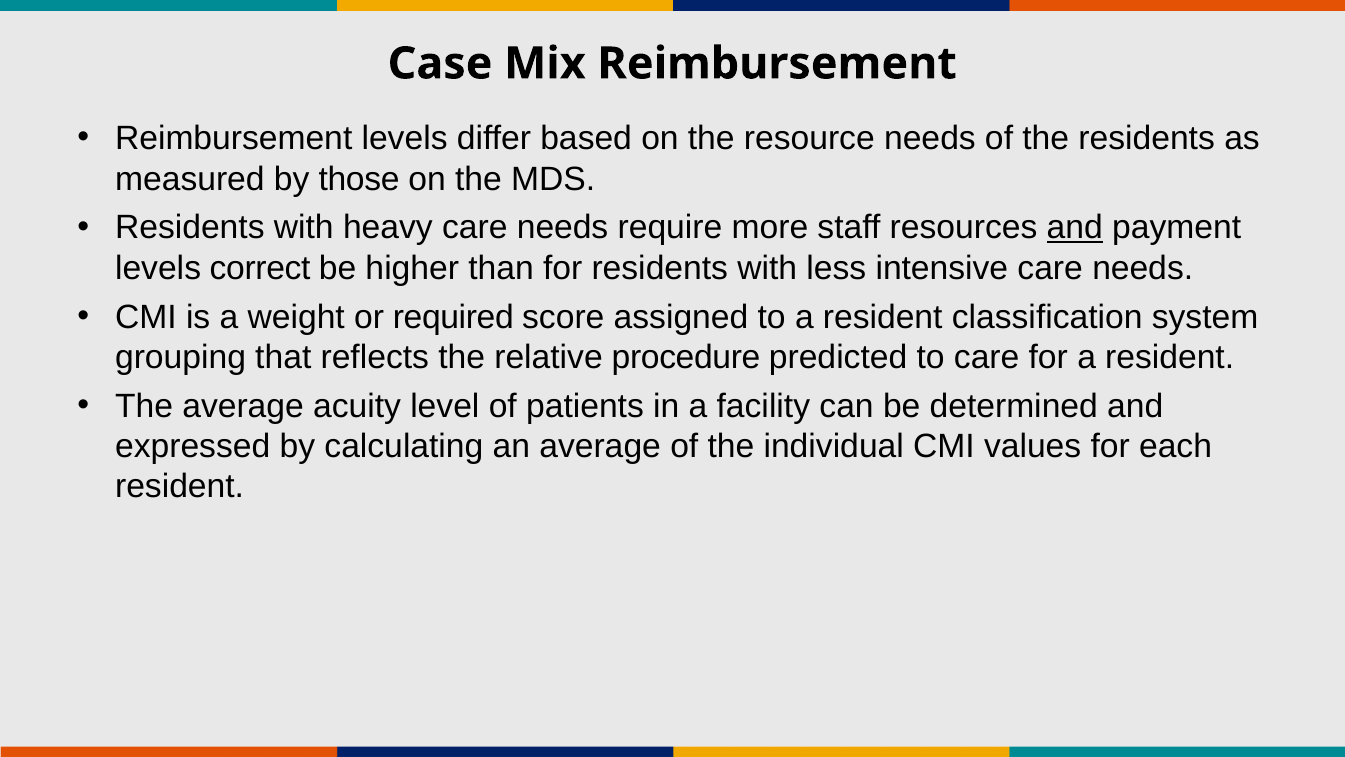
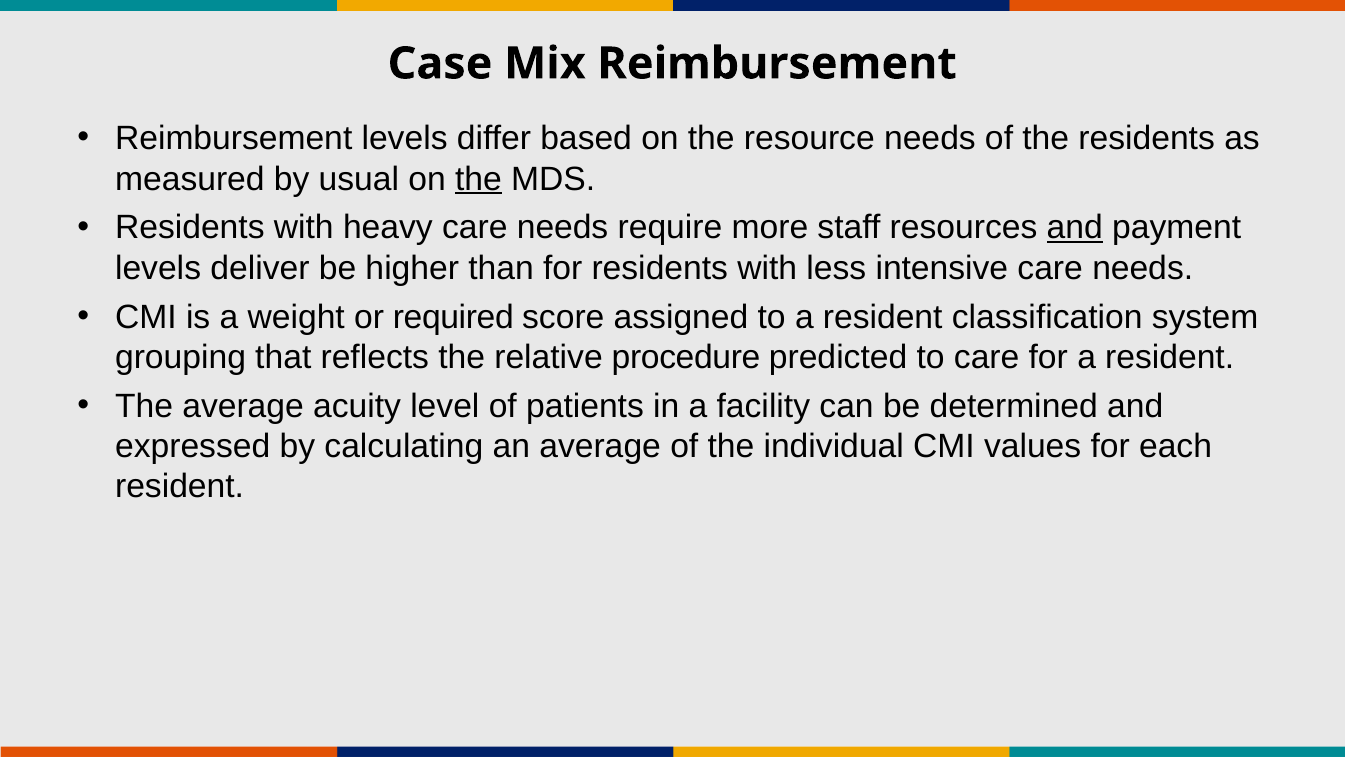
those: those -> usual (359, 179)
the underline: none -> present (478, 179)
correct: correct -> deliver (260, 268)
